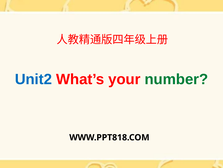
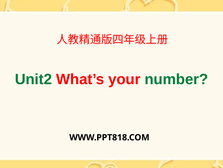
Unit2 colour: blue -> green (33, 79)
